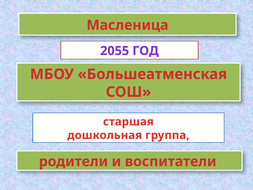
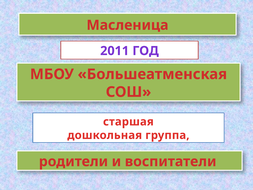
2055: 2055 -> 2011 (115, 51)
